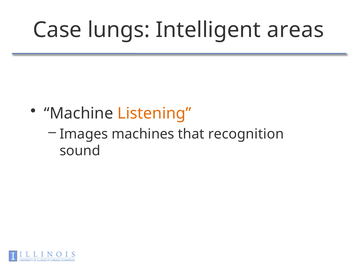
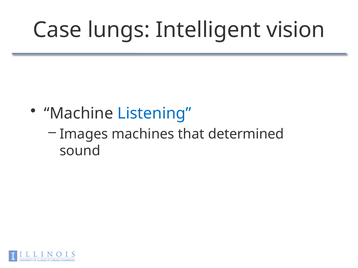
areas: areas -> vision (296, 30)
Listening colour: orange -> blue (154, 114)
recognition: recognition -> determined (246, 134)
